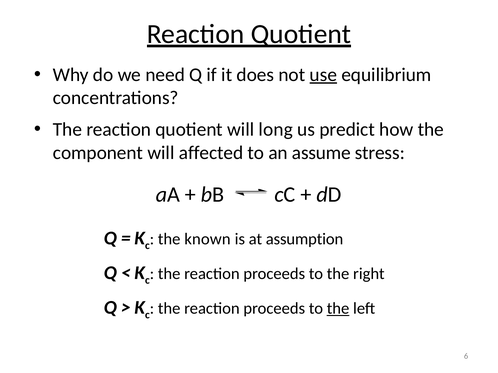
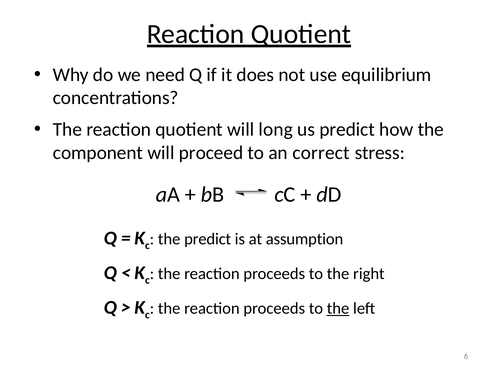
use underline: present -> none (323, 75)
affected: affected -> proceed (211, 153)
assume: assume -> correct (321, 153)
the known: known -> predict (208, 239)
